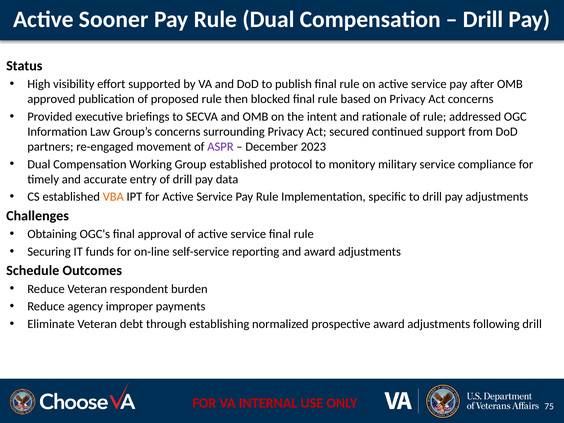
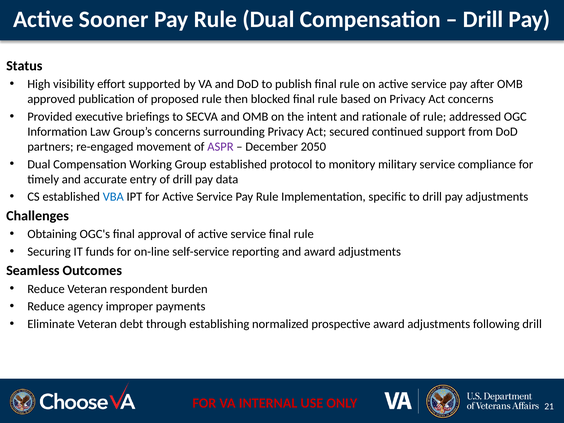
2023: 2023 -> 2050 (313, 147)
VBA colour: orange -> blue (113, 197)
Schedule: Schedule -> Seamless (33, 271)
75: 75 -> 21 (549, 407)
